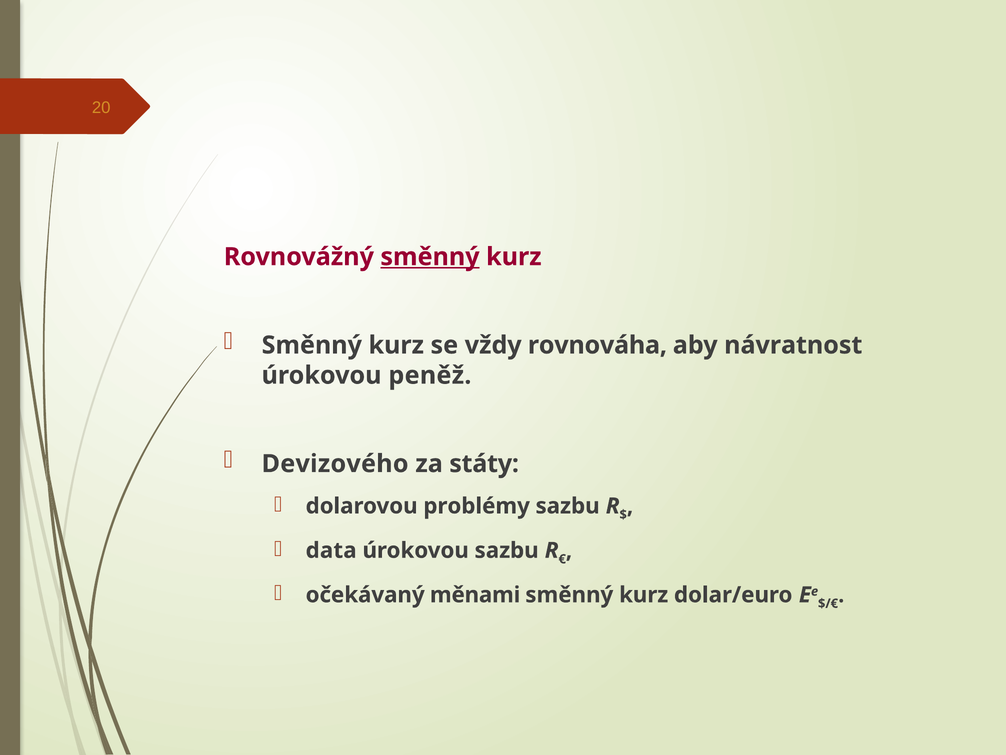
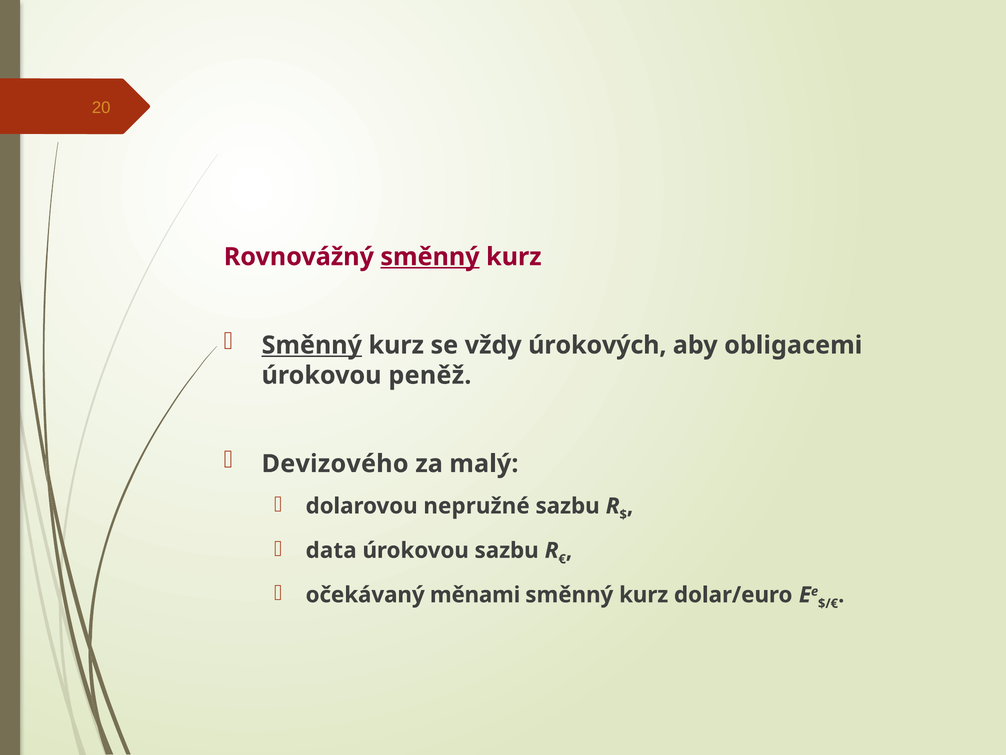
Směnný underline: none -> present (312, 345)
rovnováha: rovnováha -> úrokových (597, 345)
návratnost: návratnost -> obligacemi (793, 345)
státy: státy -> malý (484, 463)
problémy: problémy -> nepružné (477, 506)
